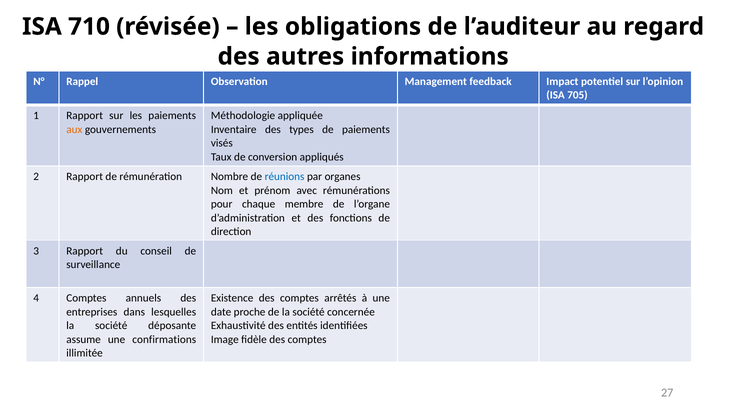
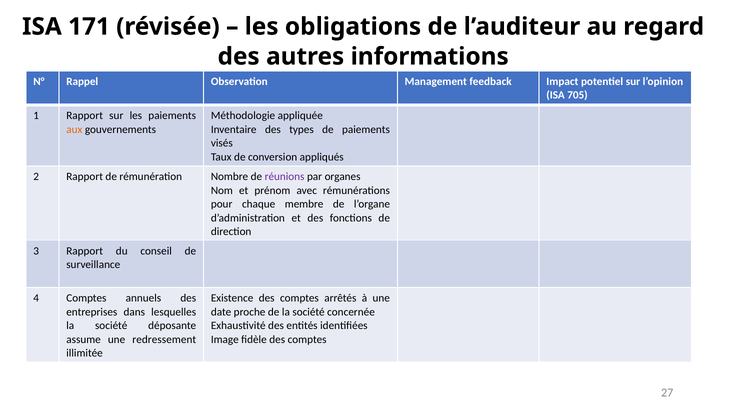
710: 710 -> 171 (89, 27)
réunions colour: blue -> purple (285, 177)
confirmations: confirmations -> redressement (164, 340)
